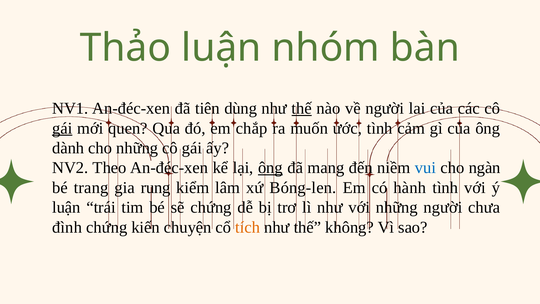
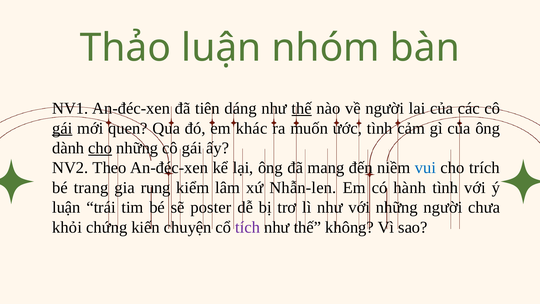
dùng: dùng -> dáng (241, 108)
chắp: chắp -> khác (252, 128)
cho underline: none -> present (100, 148)
ông underline: present -> none (270, 168)
ngàn: ngàn -> trích (484, 168)
Bóng-len: Bóng-len -> Nhẫn-len (303, 187)
sẽ chứng: chứng -> poster (211, 207)
đình: đình -> khỏi (67, 227)
tích colour: orange -> purple (248, 227)
